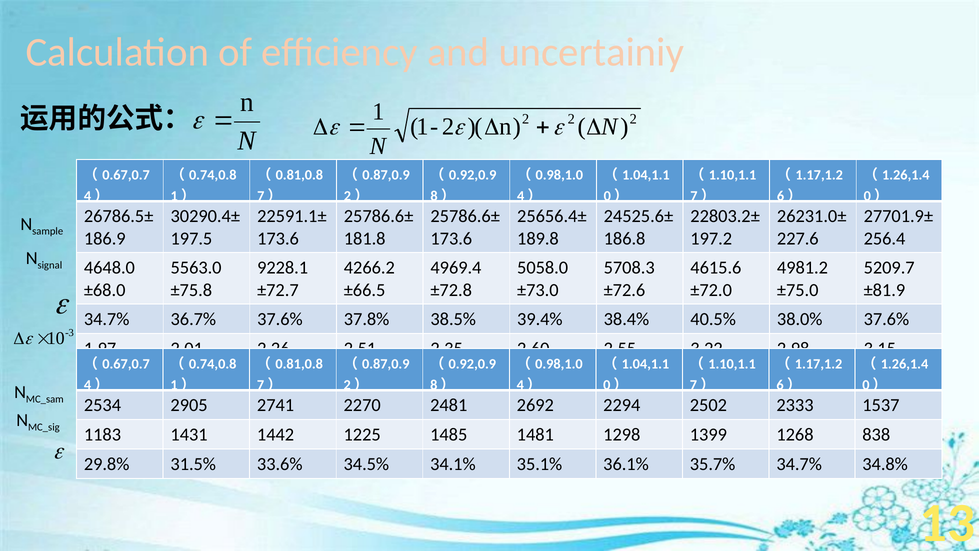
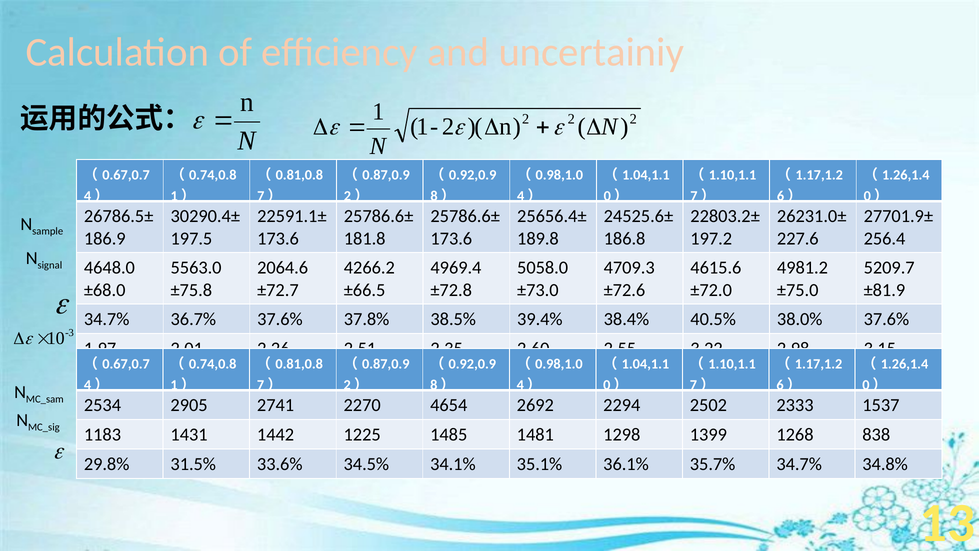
9228.1: 9228.1 -> 2064.6 (283, 268)
5708.3: 5708.3 -> 4709.3 (629, 268)
2481: 2481 -> 4654 (449, 405)
